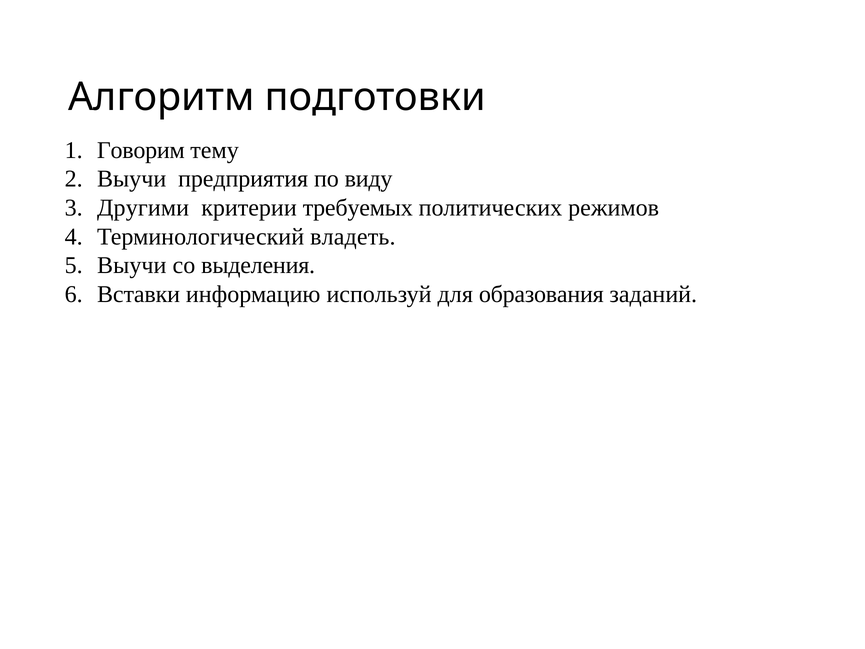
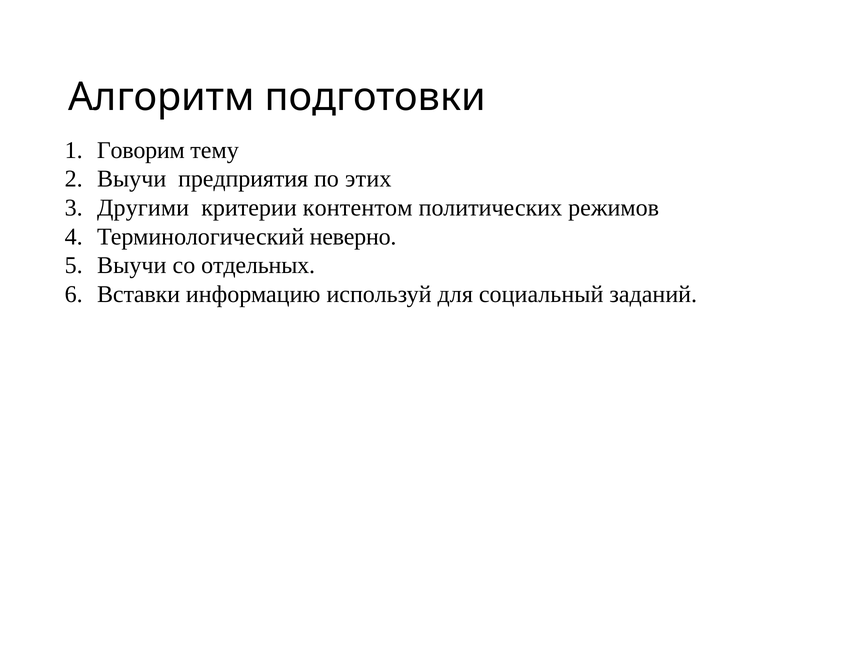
виду: виду -> этих (368, 179)
требуемых: требуемых -> контентом (358, 208)
владеть: владеть -> неверно (353, 237)
выделения: выделения -> отдельных (258, 265)
образования: образования -> социальный (541, 294)
